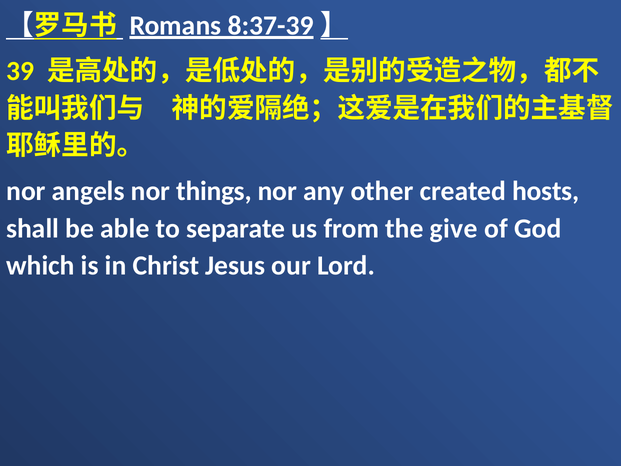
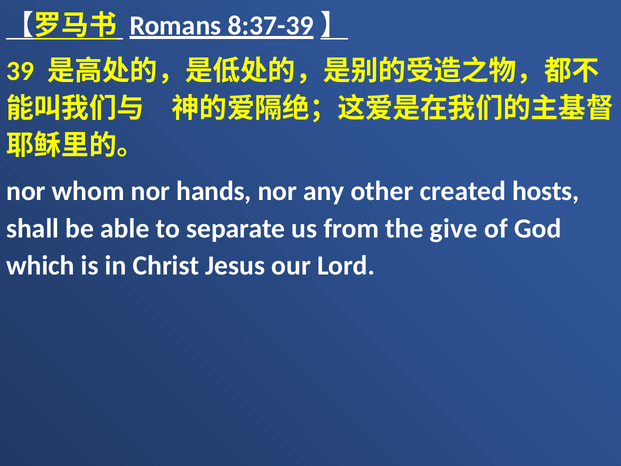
angels: angels -> whom (88, 191)
things: things -> hands (214, 191)
